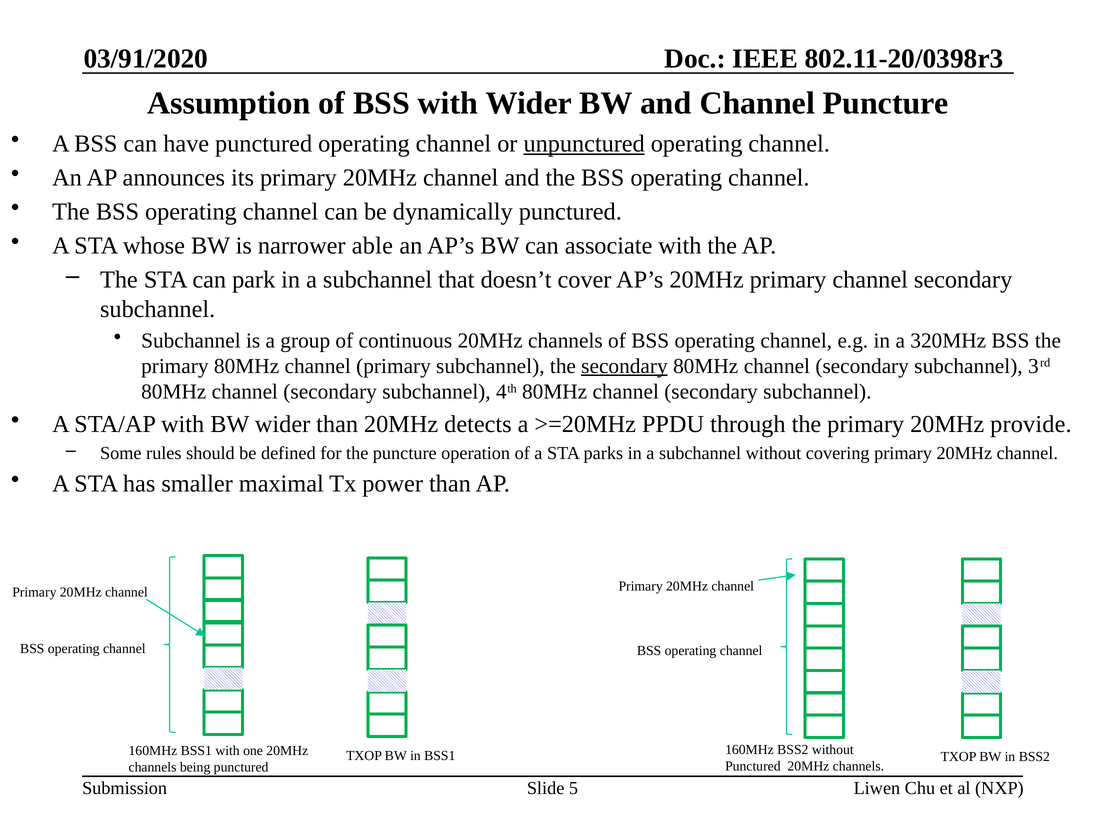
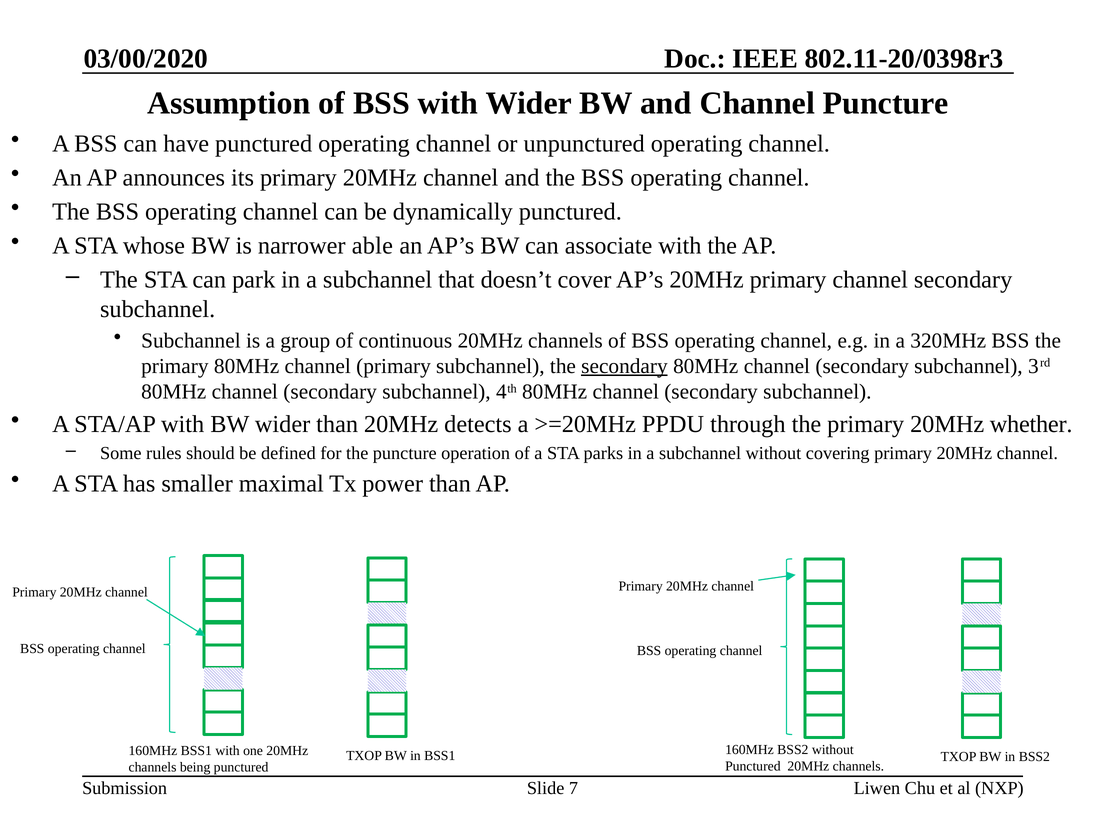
03/91/2020: 03/91/2020 -> 03/00/2020 (146, 58)
unpunctured underline: present -> none (584, 144)
provide: provide -> whether (1031, 424)
5: 5 -> 7 (574, 788)
